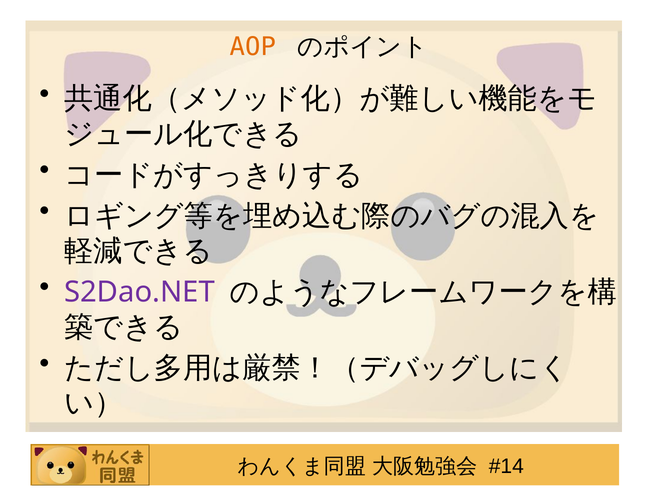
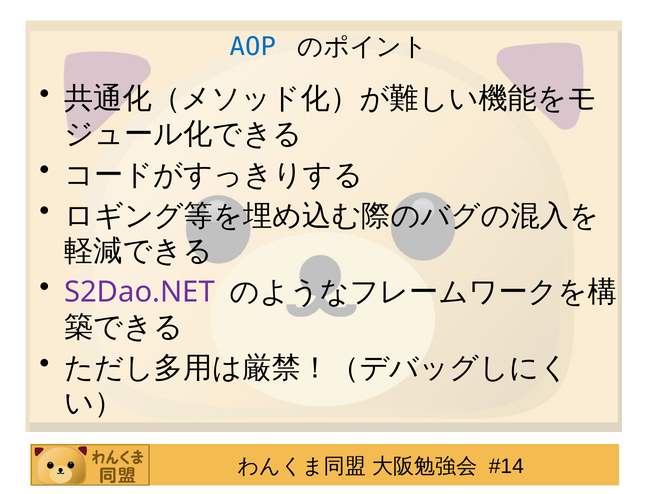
AOP colour: orange -> blue (253, 47)
